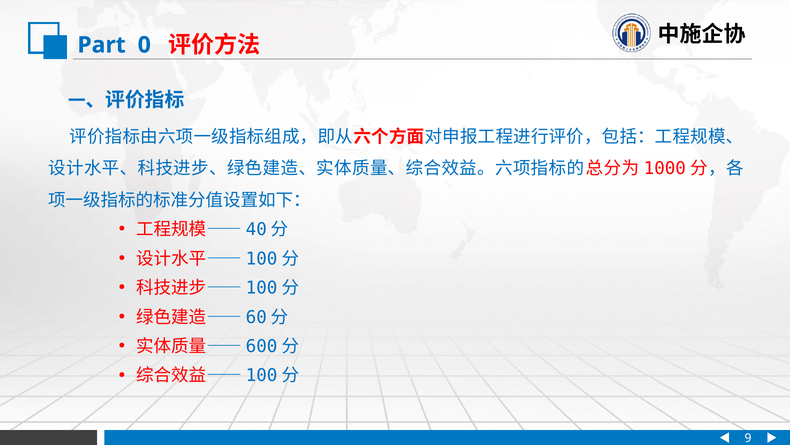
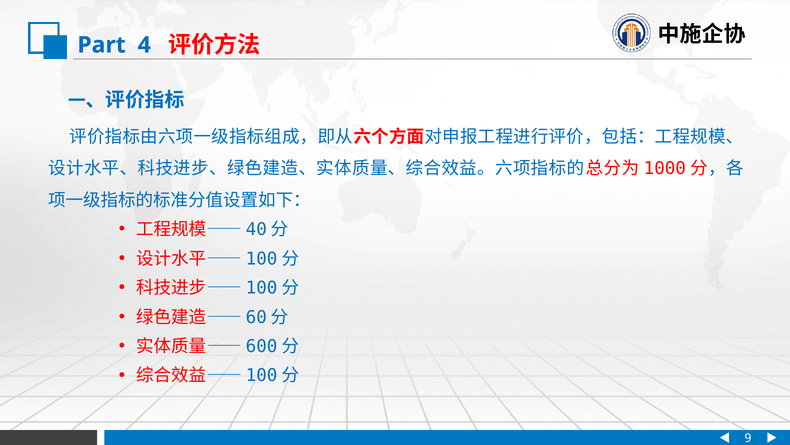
0: 0 -> 4 (144, 45)
